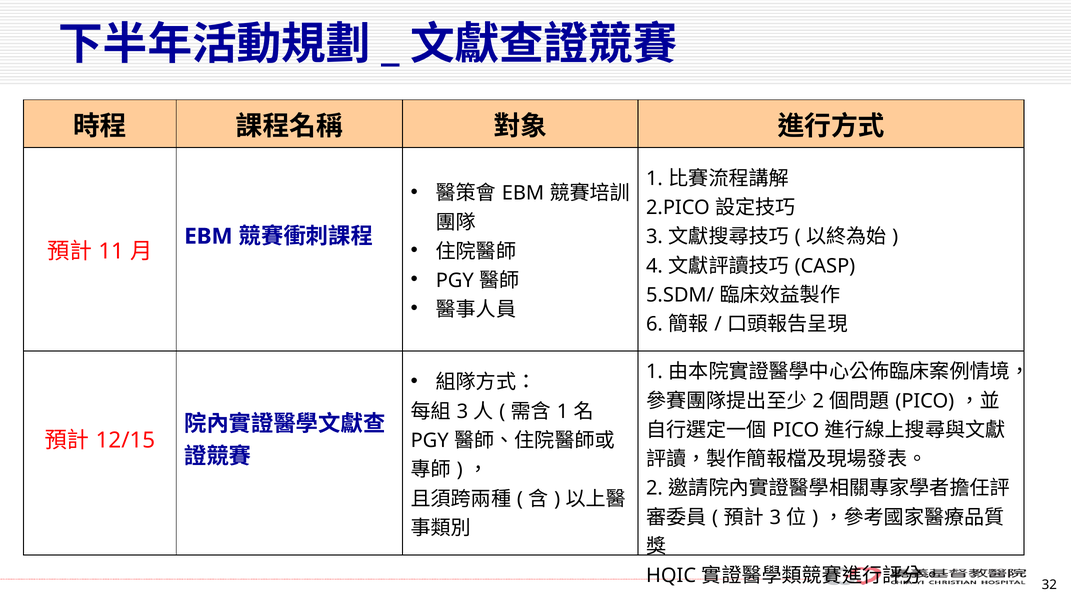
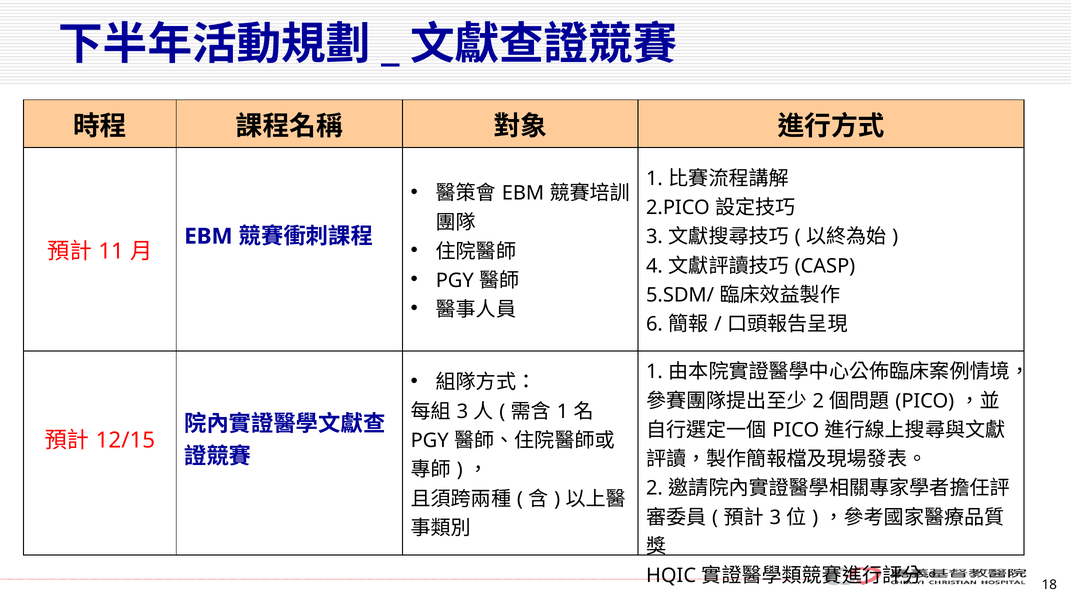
32: 32 -> 18 (1049, 585)
